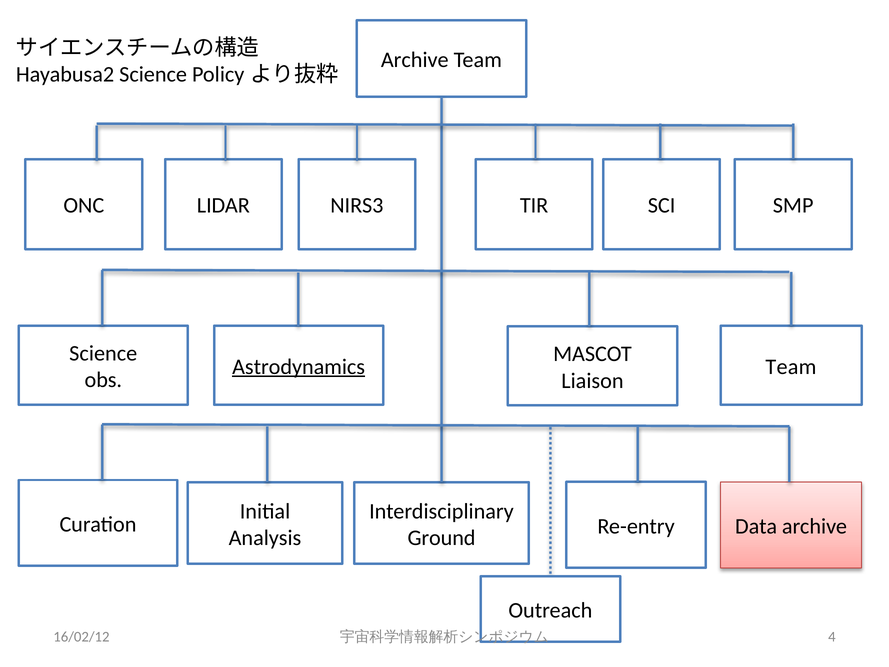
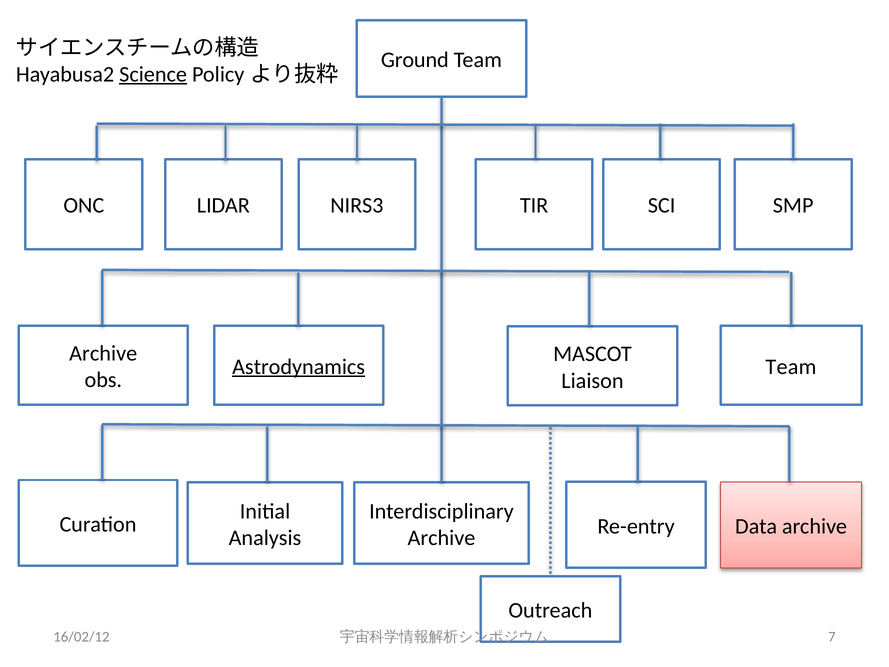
Archive: Archive -> Ground (415, 60)
Science underline: none -> present (153, 74)
Science: Science -> Archive (103, 353)
Ground: Ground -> Archive (441, 538)
4: 4 -> 7 (832, 637)
